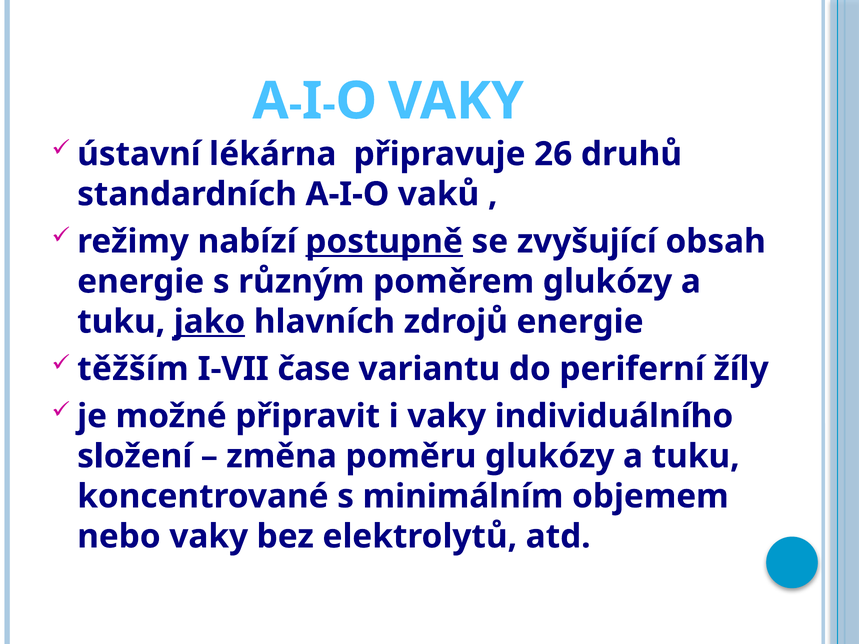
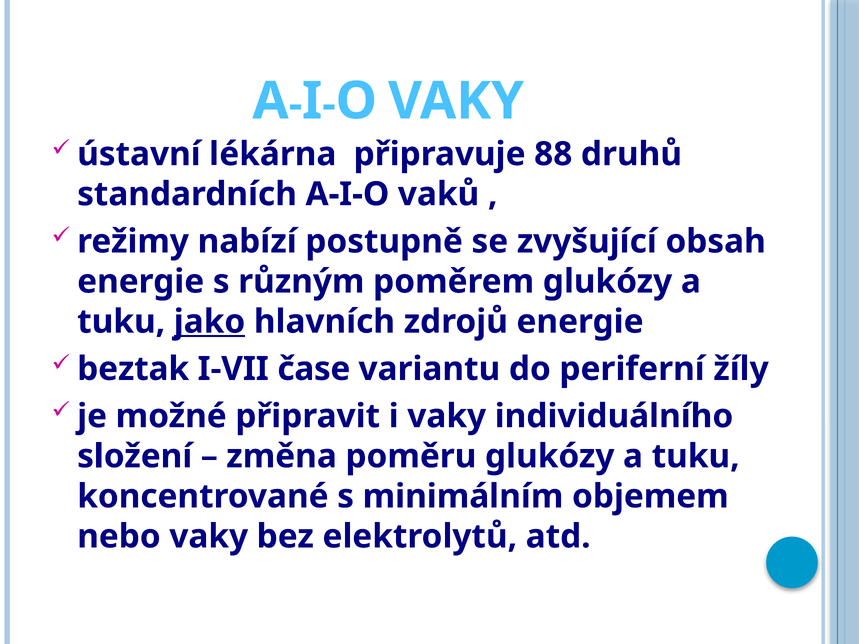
26: 26 -> 88 (553, 154)
postupně underline: present -> none (384, 242)
těžším: těžším -> beztak (133, 369)
